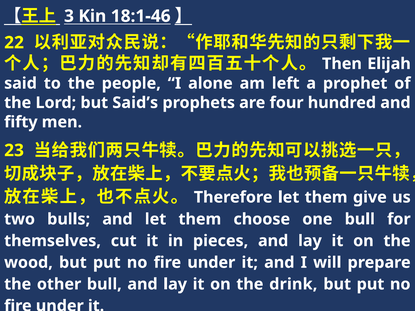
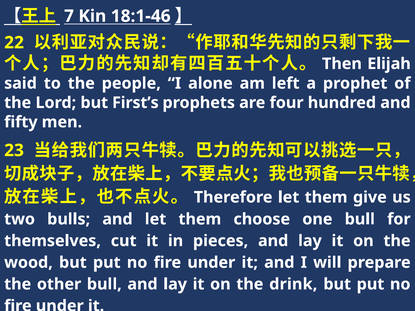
3: 3 -> 7 (69, 16)
Said’s: Said’s -> First’s (135, 103)
